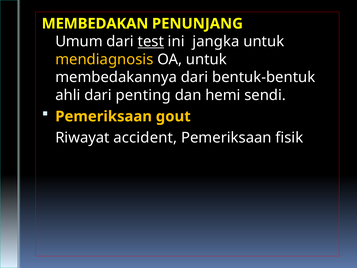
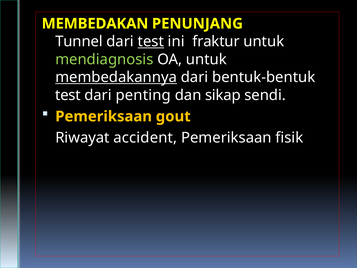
Umum: Umum -> Tunnel (79, 41)
jangka: jangka -> fraktur (216, 41)
mendiagnosis colour: yellow -> light green (104, 59)
membedakannya underline: none -> present (116, 77)
ahli: ahli -> test (68, 95)
hemi: hemi -> sikap (223, 95)
